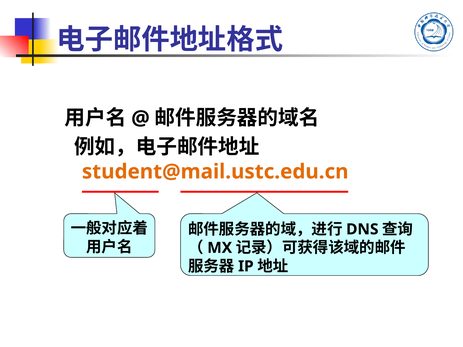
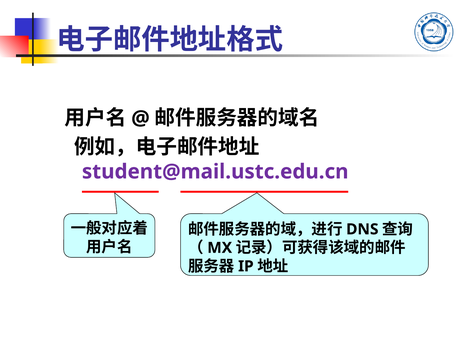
student@mail.ustc.edu.cn colour: orange -> purple (215, 172)
